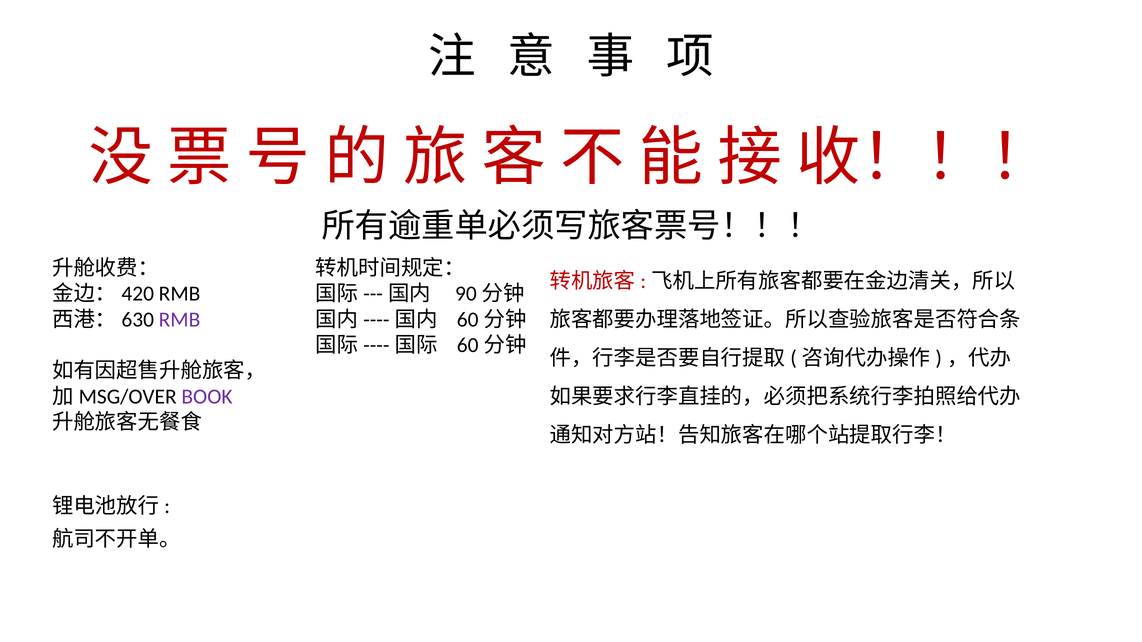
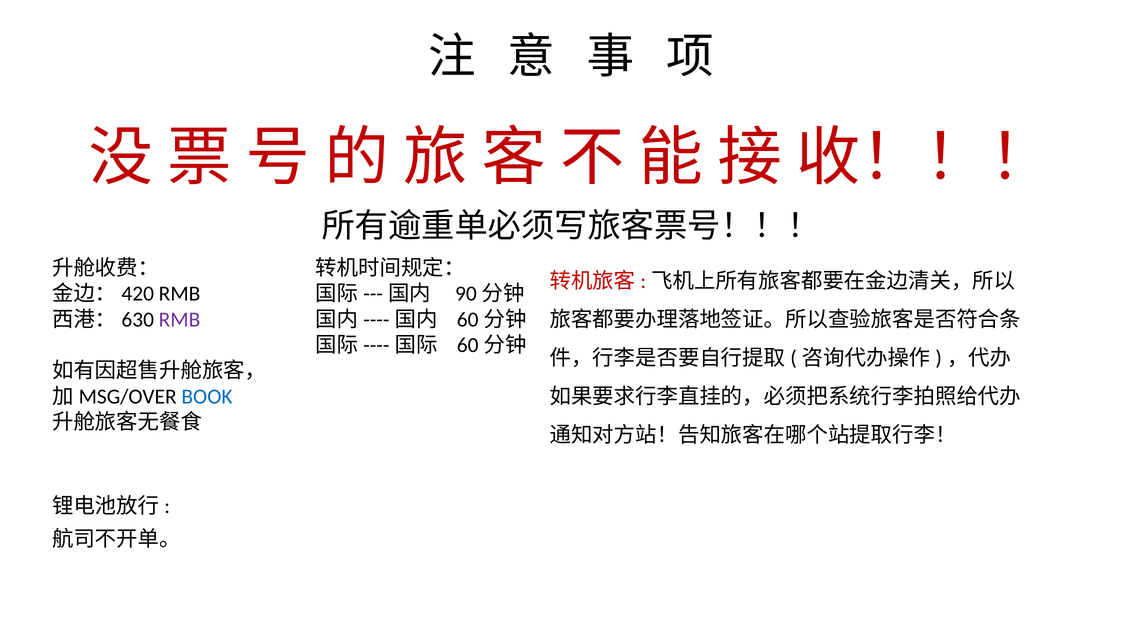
BOOK colour: purple -> blue (207, 397)
